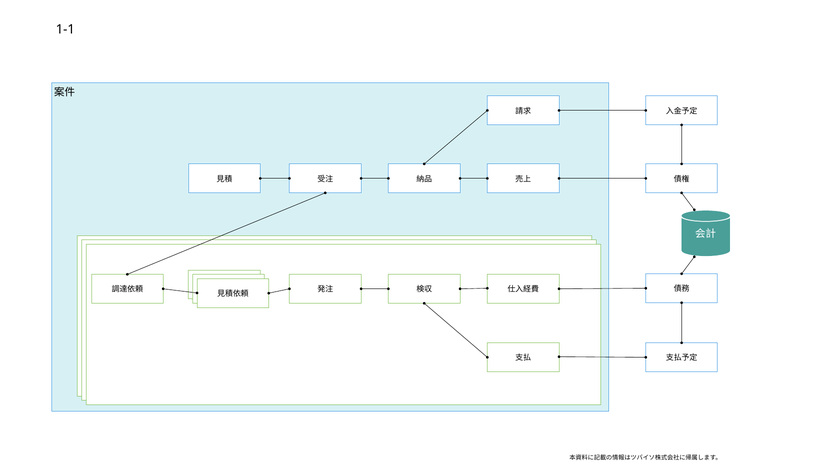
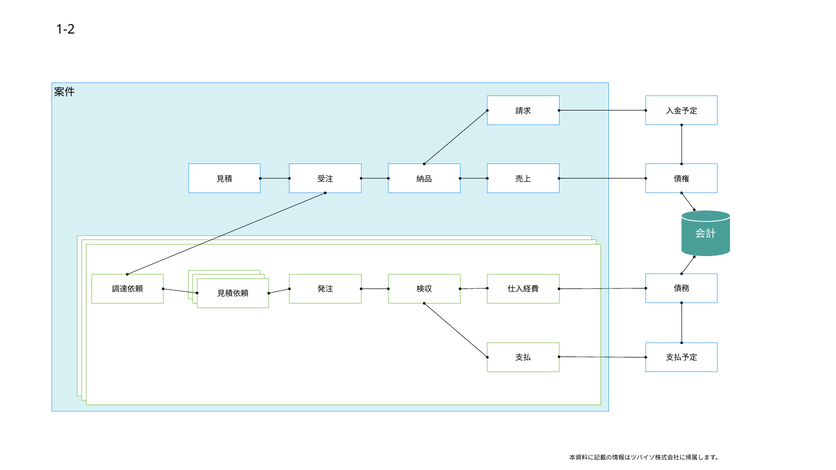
1-1: 1-1 -> 1-2 (65, 30)
